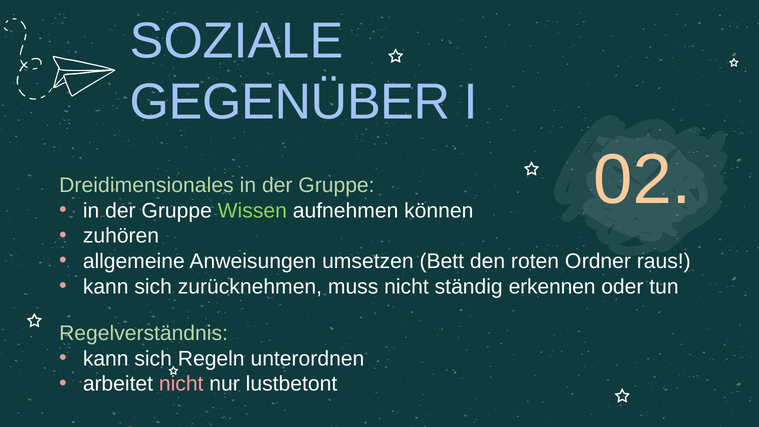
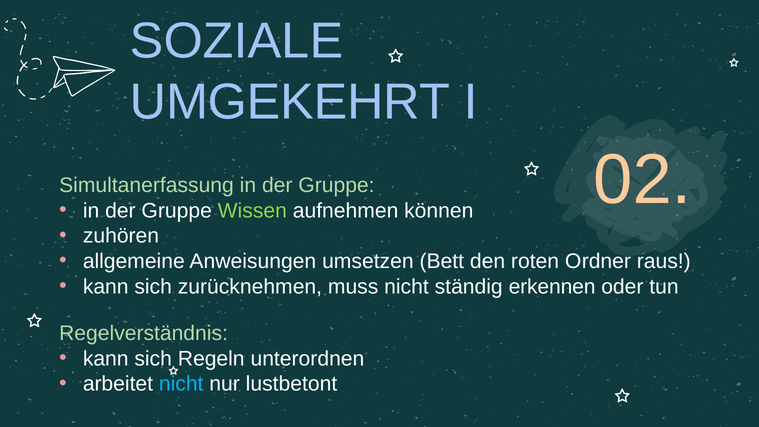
GEGENÜBER: GEGENÜBER -> UMGEKEHRT (290, 102)
Dreidimensionales: Dreidimensionales -> Simultanerfassung (146, 185)
nicht colour: pink -> light blue (181, 384)
